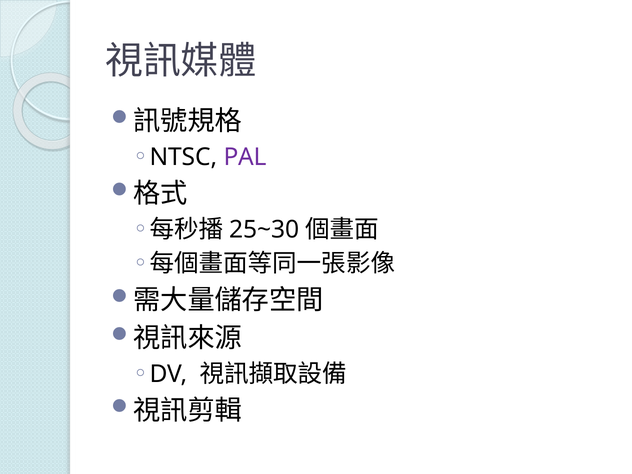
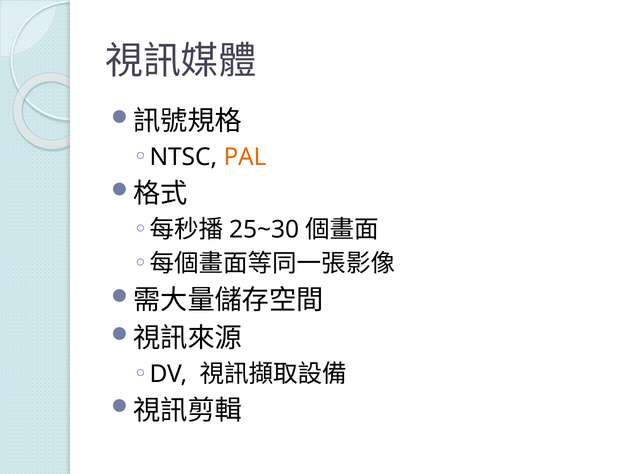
PAL colour: purple -> orange (245, 157)
